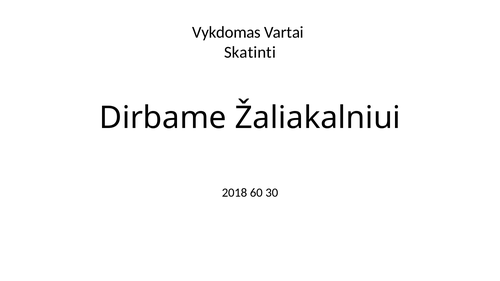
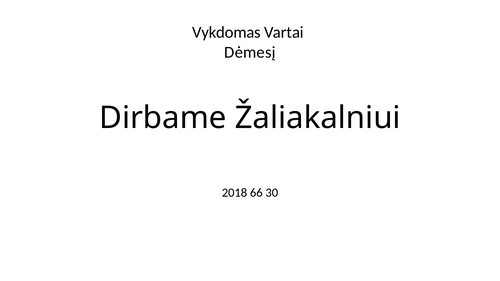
Skatinti: Skatinti -> Dėmesį (250, 53)
60: 60 -> 66 (256, 193)
